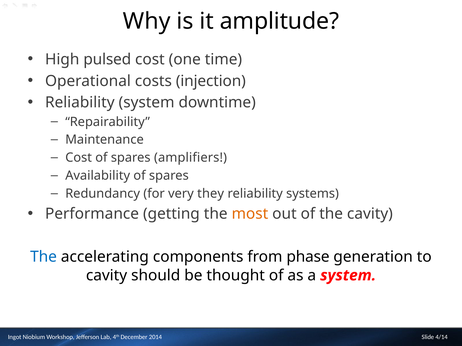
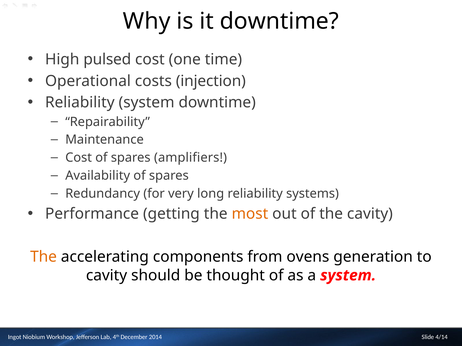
it amplitude: amplitude -> downtime (279, 21)
they: they -> long (211, 194)
The colour: blue -> orange (44, 257)
phase: phase -> ovens (308, 257)
